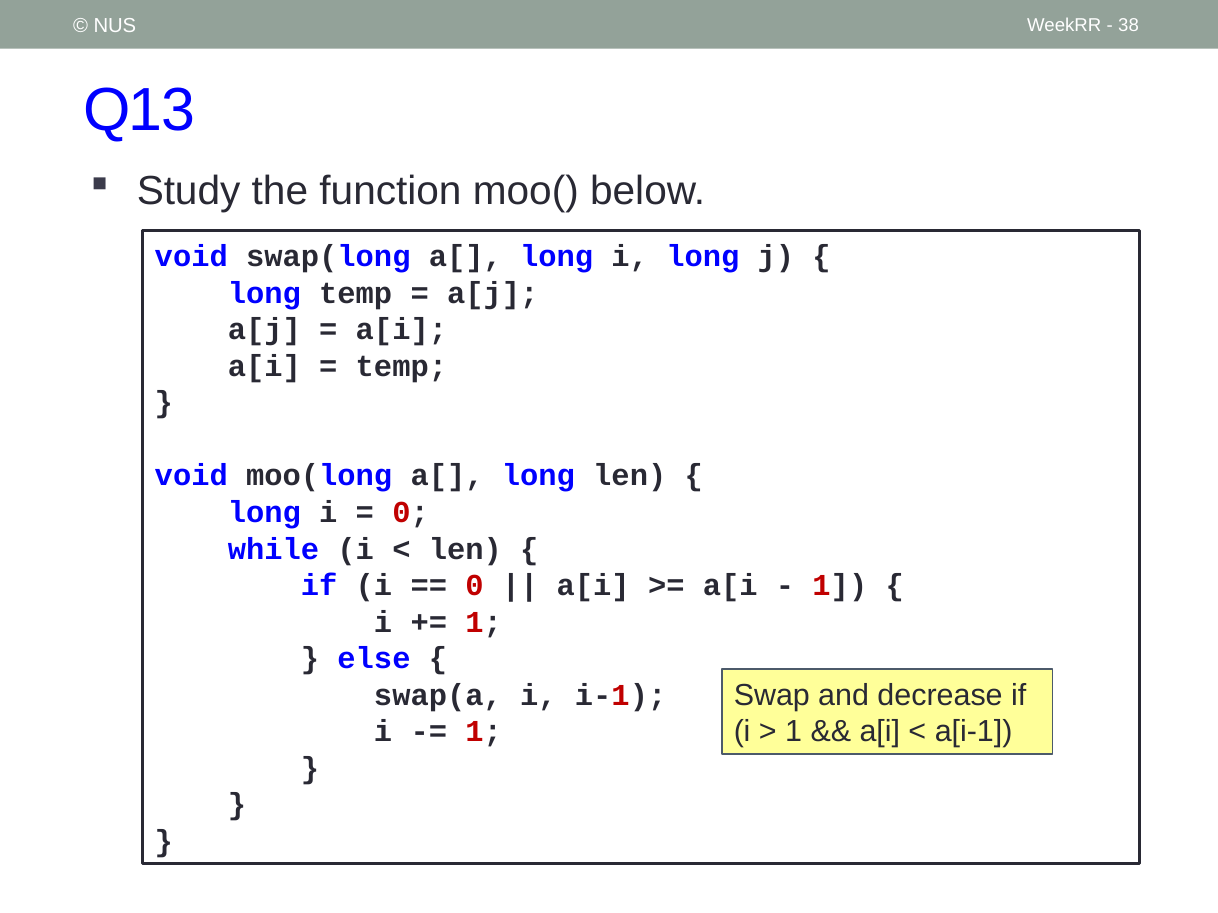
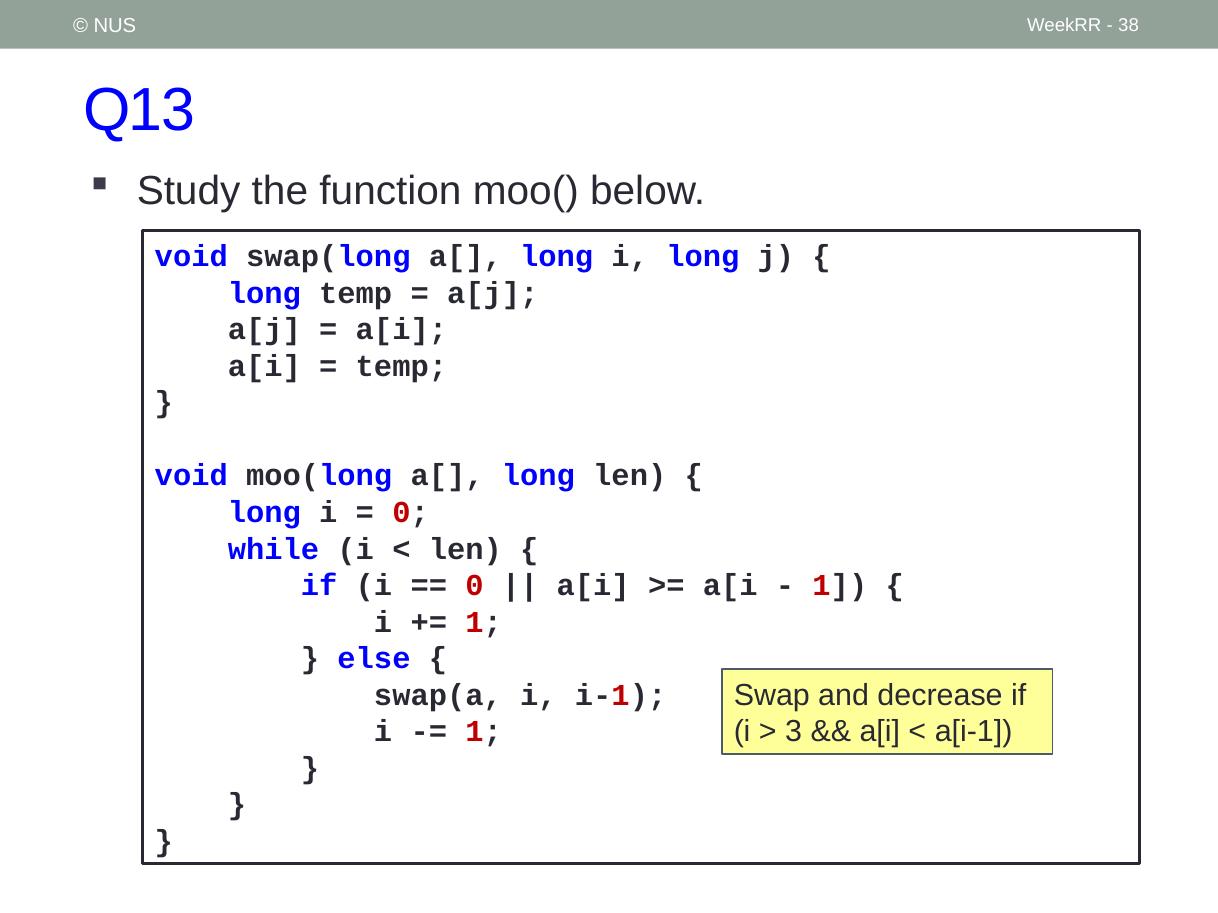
1: 1 -> 3 (794, 732)
